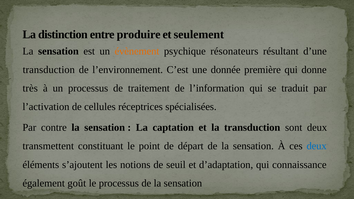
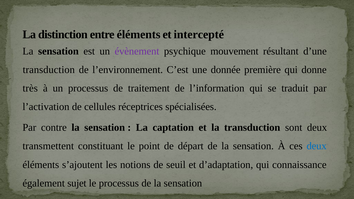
entre produire: produire -> éléments (139, 34)
seulement: seulement -> intercepté (199, 34)
évènement colour: orange -> purple (137, 51)
résonateurs: résonateurs -> mouvement (234, 51)
goût: goût -> sujet (77, 183)
